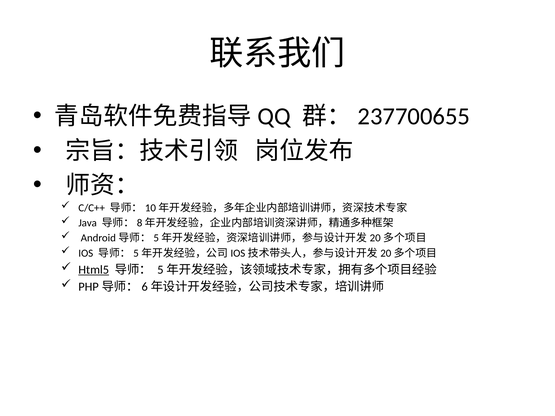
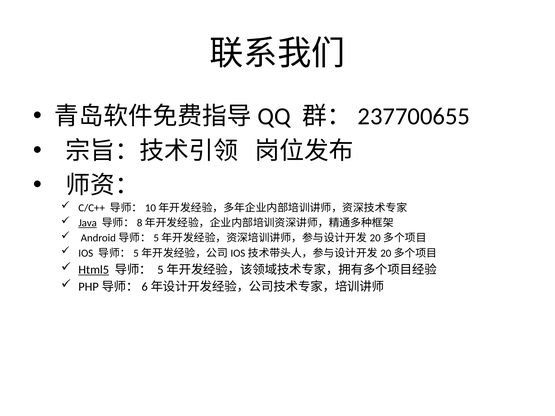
Java underline: none -> present (88, 223)
